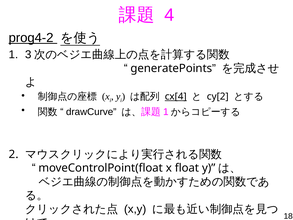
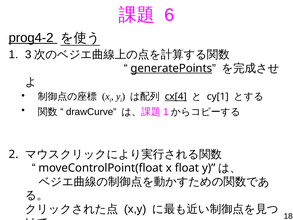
4: 4 -> 6 (169, 15)
generatePoints underline: none -> present (171, 68)
cy[2: cy[2 -> cy[1 (218, 96)
